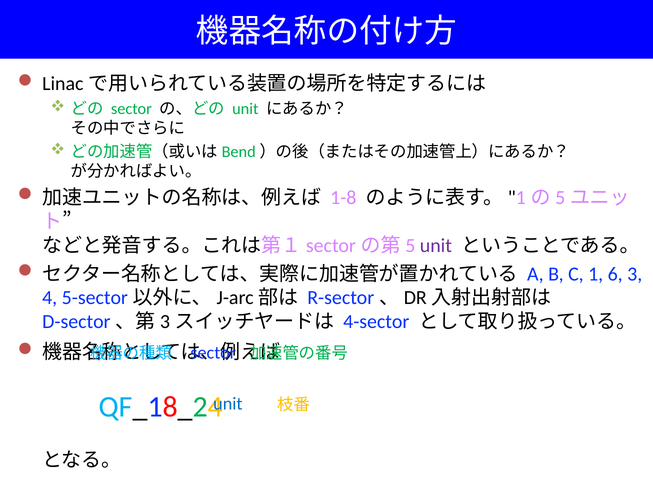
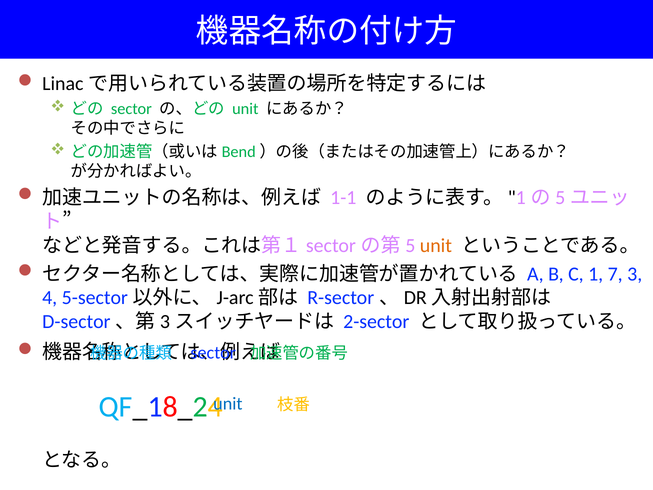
1-8: 1-8 -> 1-1 (343, 198)
unit colour: purple -> orange (436, 246)
6: 6 -> 7 (615, 274)
4-sector: 4-sector -> 2-sector (376, 322)
